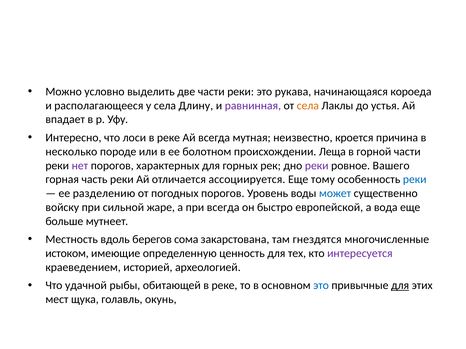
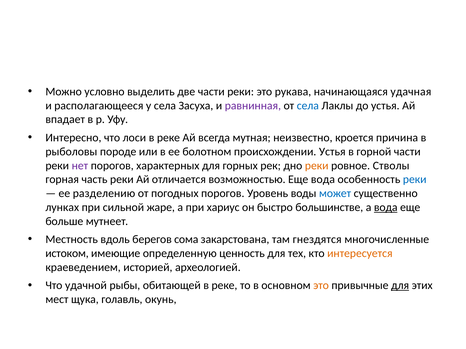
короеда: короеда -> удачная (411, 92)
Длину: Длину -> Засуха (196, 106)
села colour: orange -> blue (308, 106)
несколько: несколько -> рыболовы (71, 152)
происхождении Леща: Леща -> Устья (332, 152)
реки colour: purple -> orange (317, 166)
Вашего: Вашего -> Стволы (391, 166)
ассоциируется: ассоциируется -> возможностью (247, 180)
Еще тому: тому -> вода (323, 180)
войску: войску -> лунках (62, 208)
при всегда: всегда -> хариус (223, 208)
европейской: европейской -> большинстве (329, 208)
вода underline: none -> present (386, 208)
интересуется colour: purple -> orange (360, 254)
это colour: blue -> orange (321, 286)
